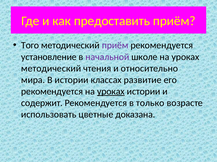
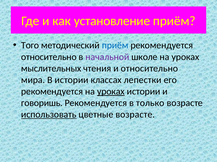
предоставить: предоставить -> установление (112, 21)
приём colour: purple -> blue (115, 46)
установление: установление -> относительно (49, 57)
методический: методический -> мыслительных (51, 69)
развитие: развитие -> лепестки (143, 80)
содержит: содержит -> говоришь (42, 103)
использовать underline: none -> present (49, 115)
цветные доказана: доказана -> возрасте (135, 115)
